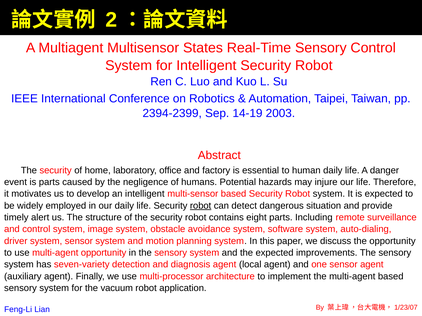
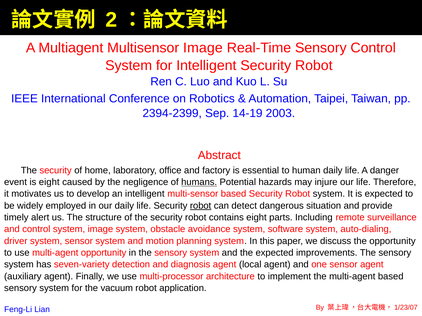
Multisensor States: States -> Image (203, 48)
is parts: parts -> eight (49, 182)
humans underline: none -> present (199, 182)
